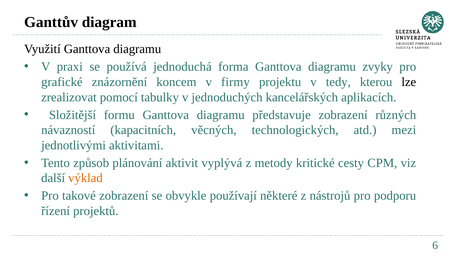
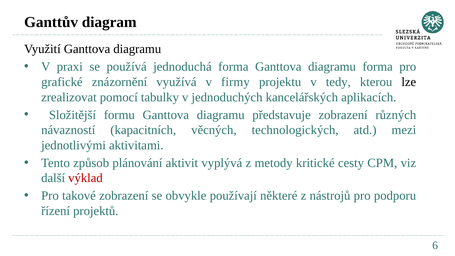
diagramu zvyky: zvyky -> forma (378, 67)
koncem: koncem -> využívá (176, 82)
výklad colour: orange -> red (85, 178)
